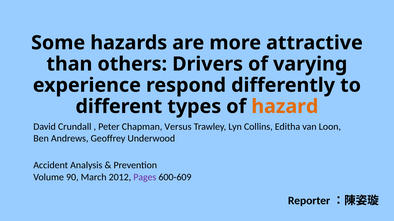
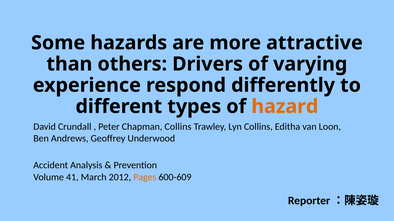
Chapman Versus: Versus -> Collins (178, 127)
90: 90 -> 41 (72, 178)
Pages colour: purple -> orange (145, 178)
